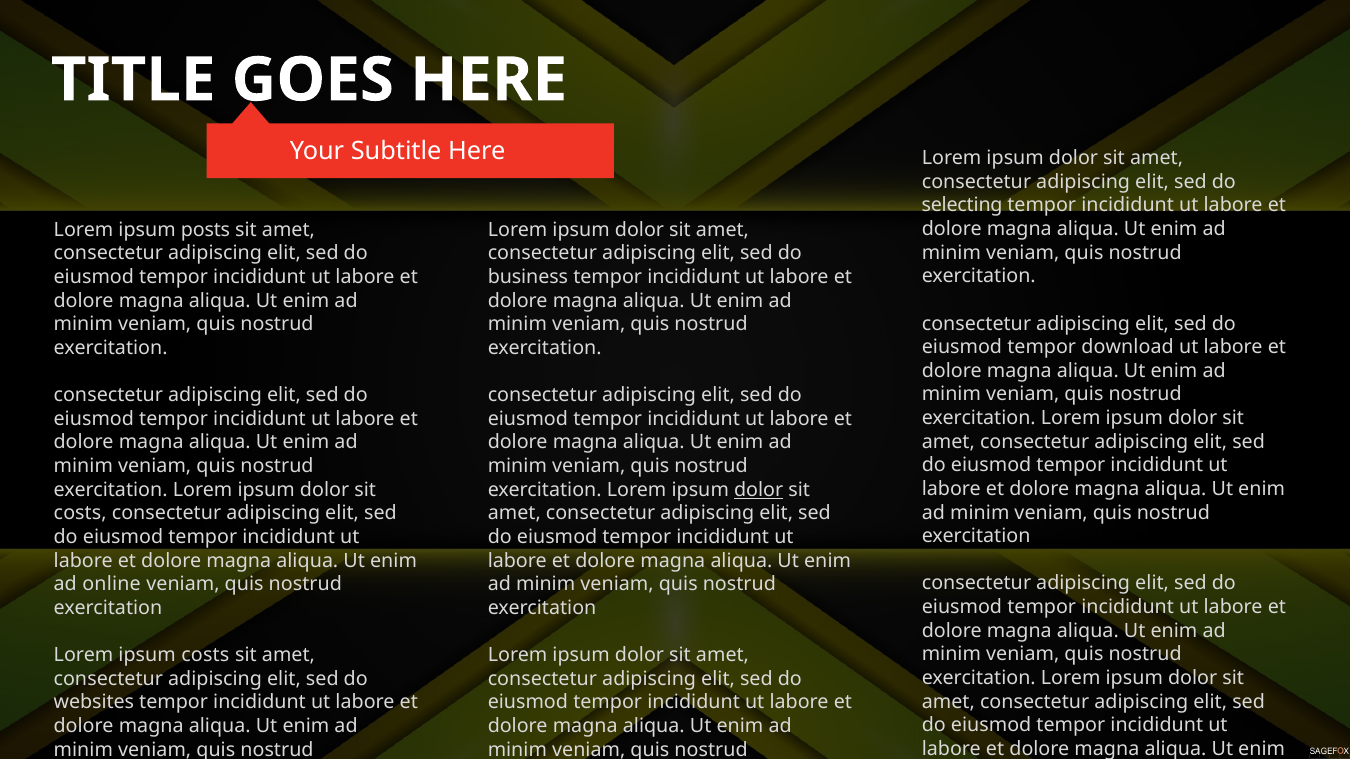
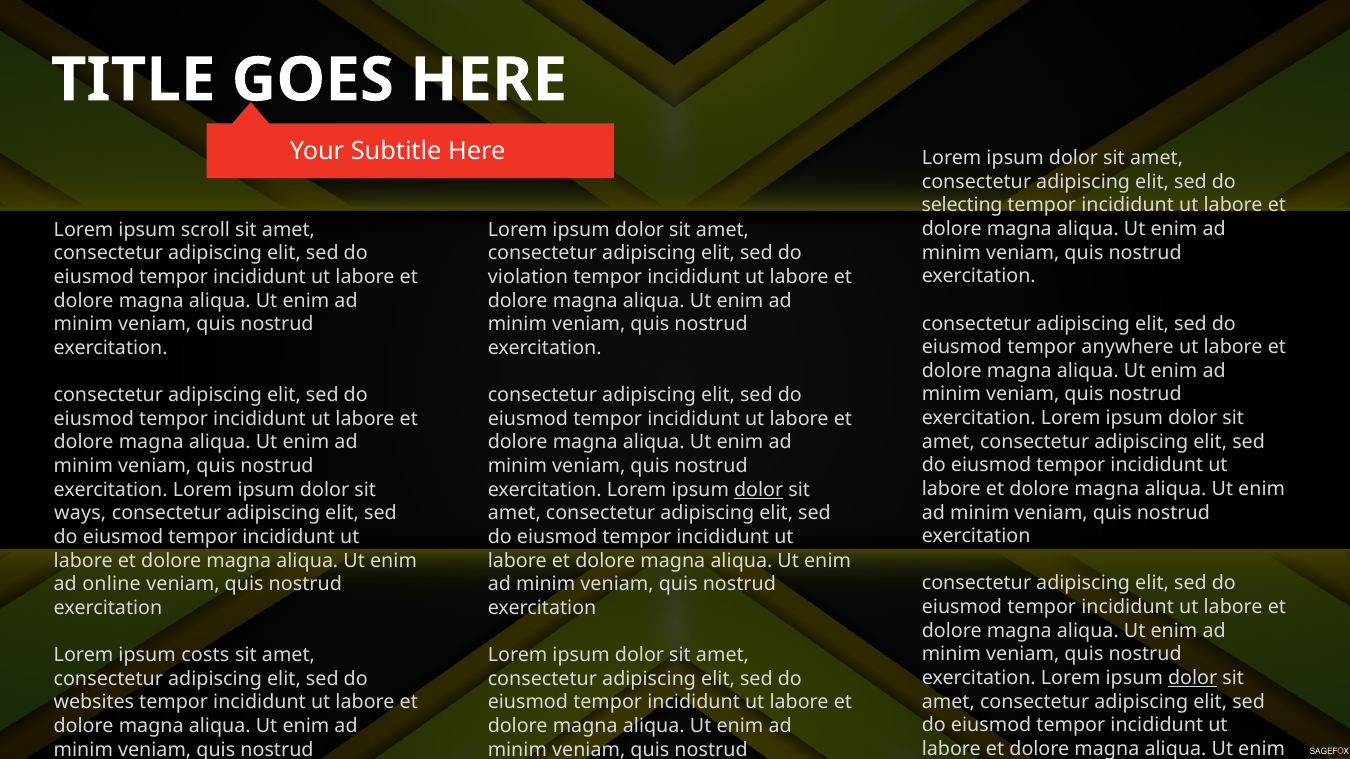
posts: posts -> scroll (205, 230)
business: business -> violation (528, 277)
download: download -> anywhere (1128, 347)
costs: costs -> ways (80, 514)
dolor underline: none -> present (1193, 678)
